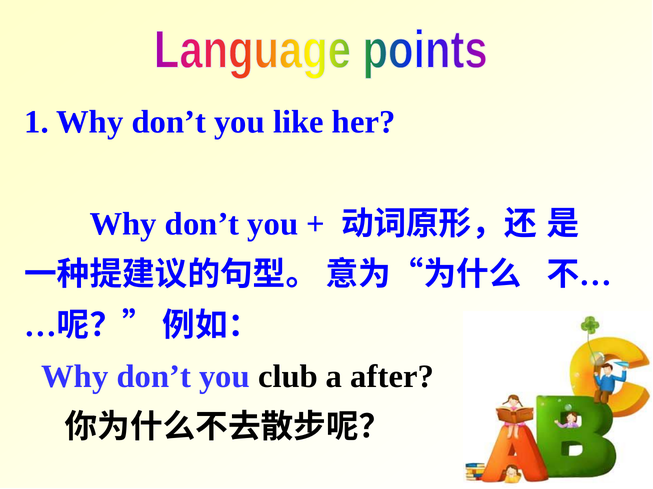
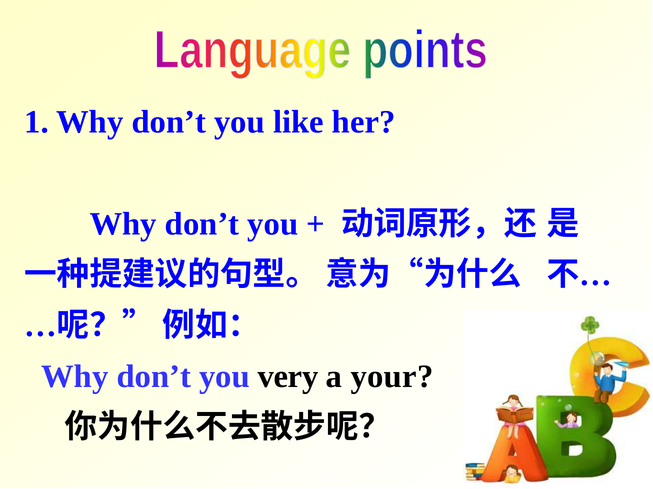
club: club -> very (288, 377)
after: after -> your (392, 377)
